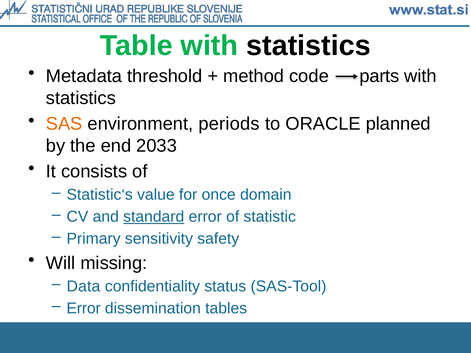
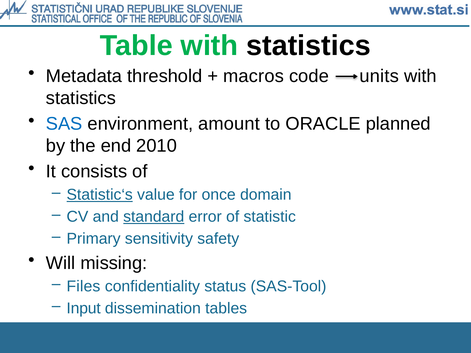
method: method -> macros (254, 76)
parts: parts -> units (379, 76)
SAS colour: orange -> blue (64, 124)
periods: periods -> amount (229, 124)
2033: 2033 -> 2010 (157, 146)
Statistic‘s underline: none -> present (100, 195)
Data: Data -> Files (83, 287)
Error: Error -> Input (84, 309)
